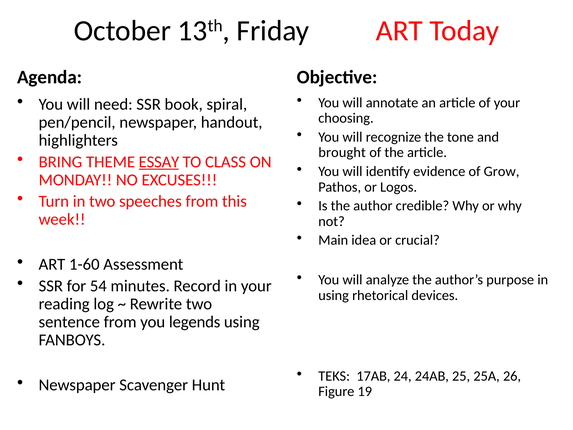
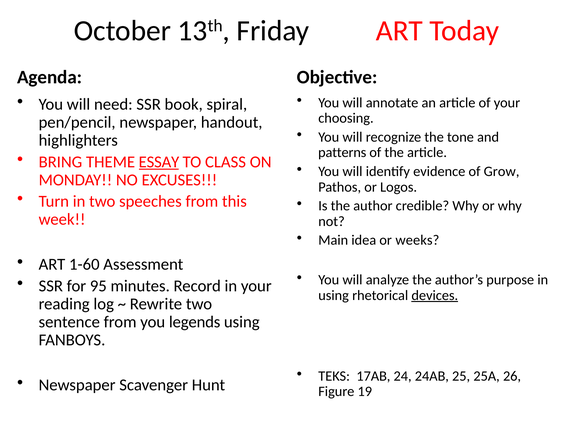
brought: brought -> patterns (342, 152)
crucial: crucial -> weeks (417, 240)
54: 54 -> 95 (98, 286)
devices underline: none -> present (435, 295)
